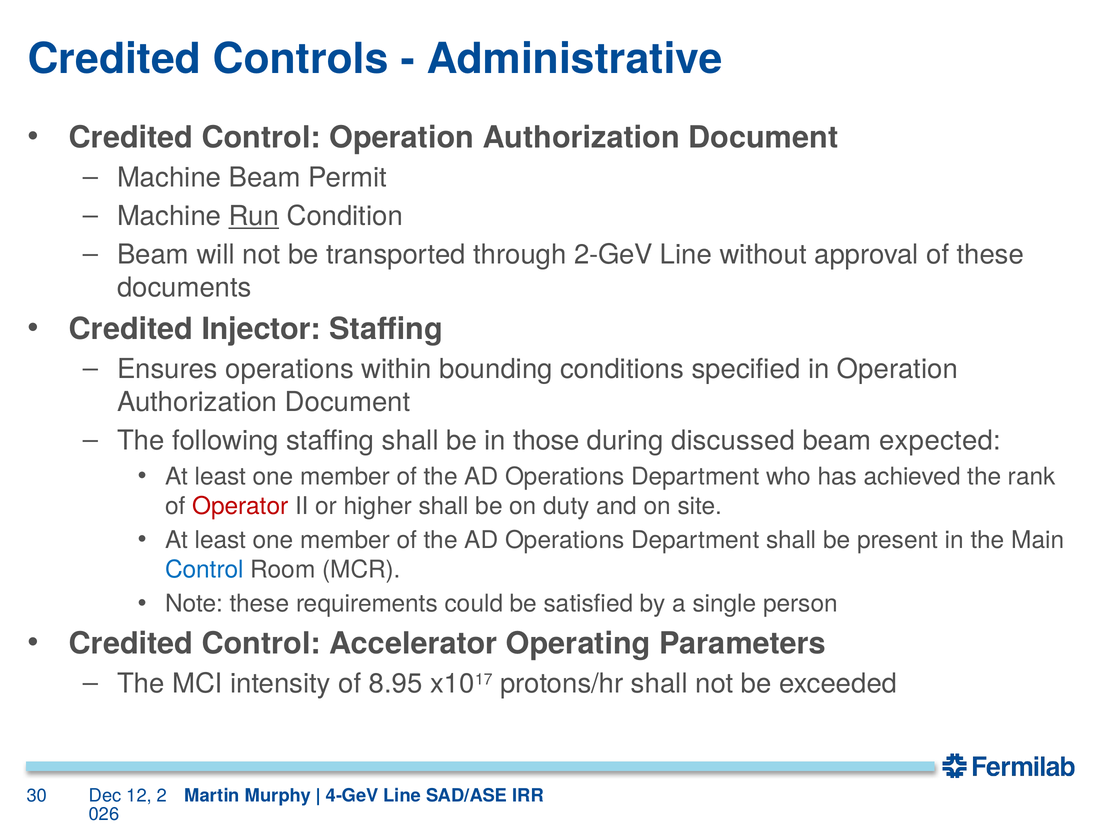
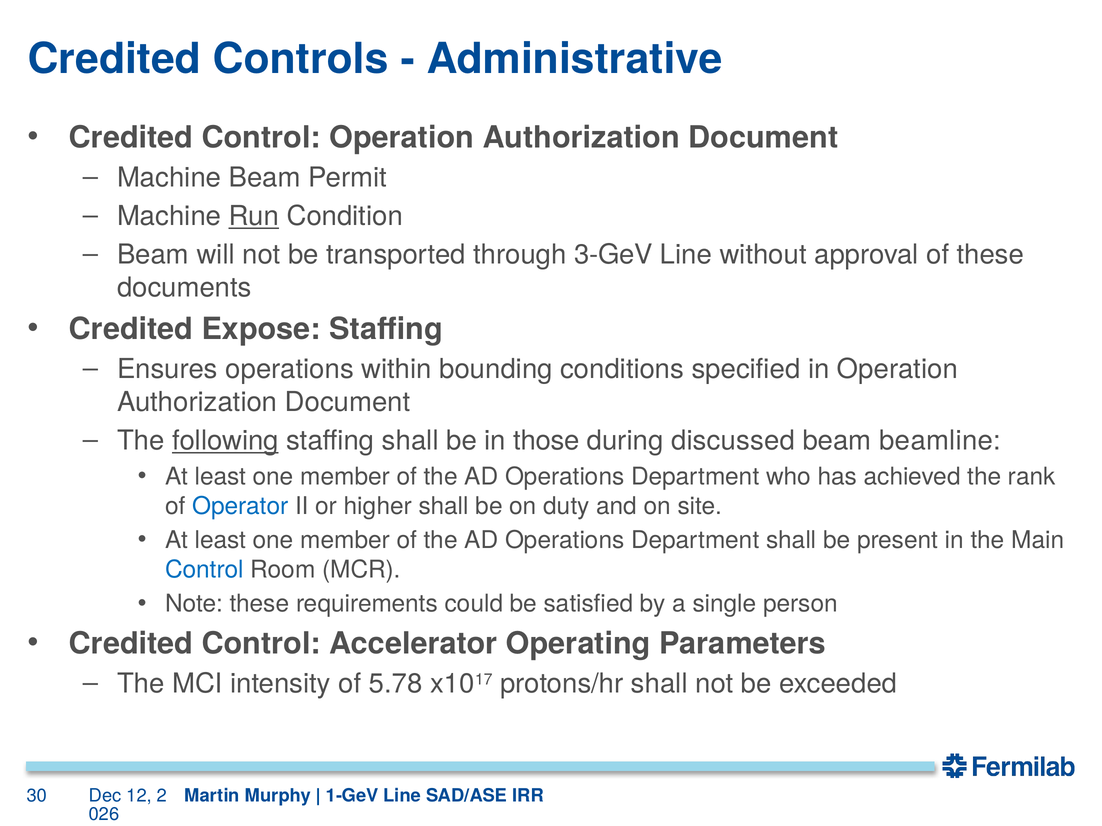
2-GeV: 2-GeV -> 3-GeV (613, 255)
Injector: Injector -> Expose (261, 329)
following underline: none -> present (225, 441)
expected: expected -> beamline (940, 441)
Operator colour: red -> blue (240, 506)
8.95: 8.95 -> 5.78 (396, 684)
4-GeV: 4-GeV -> 1-GeV (352, 796)
